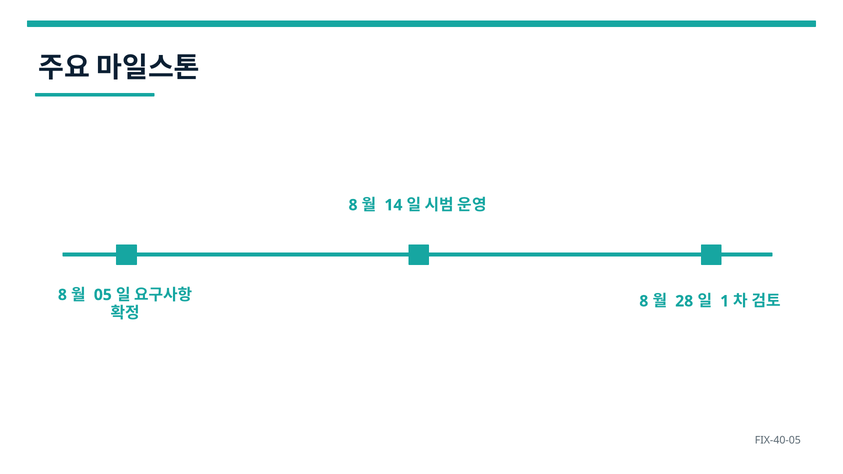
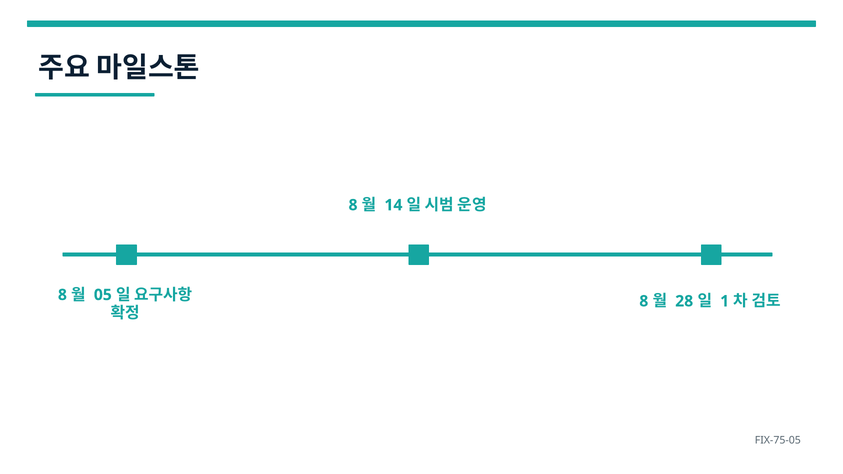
FIX-40-05: FIX-40-05 -> FIX-75-05 (778, 441)
